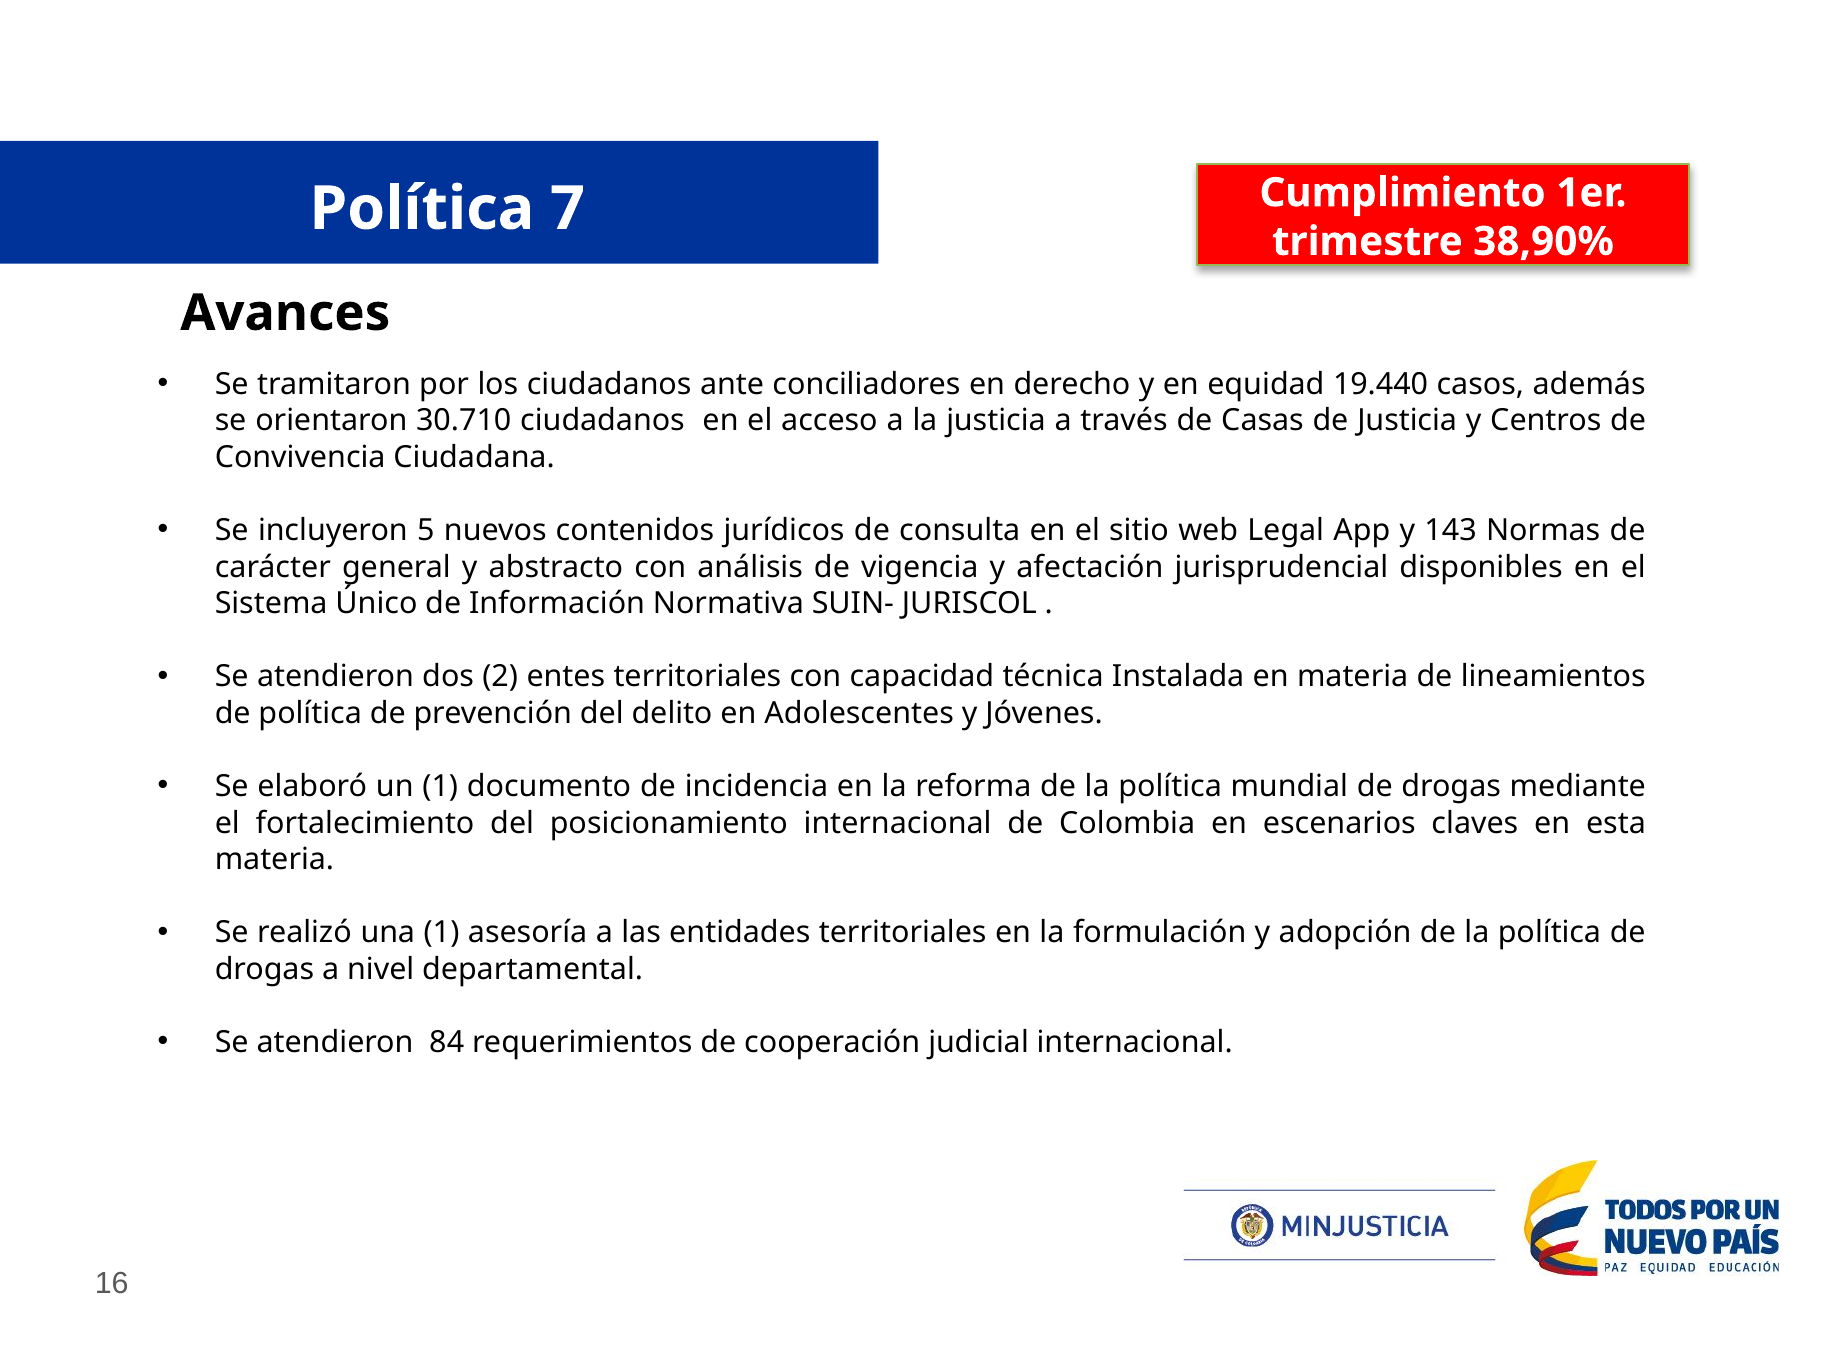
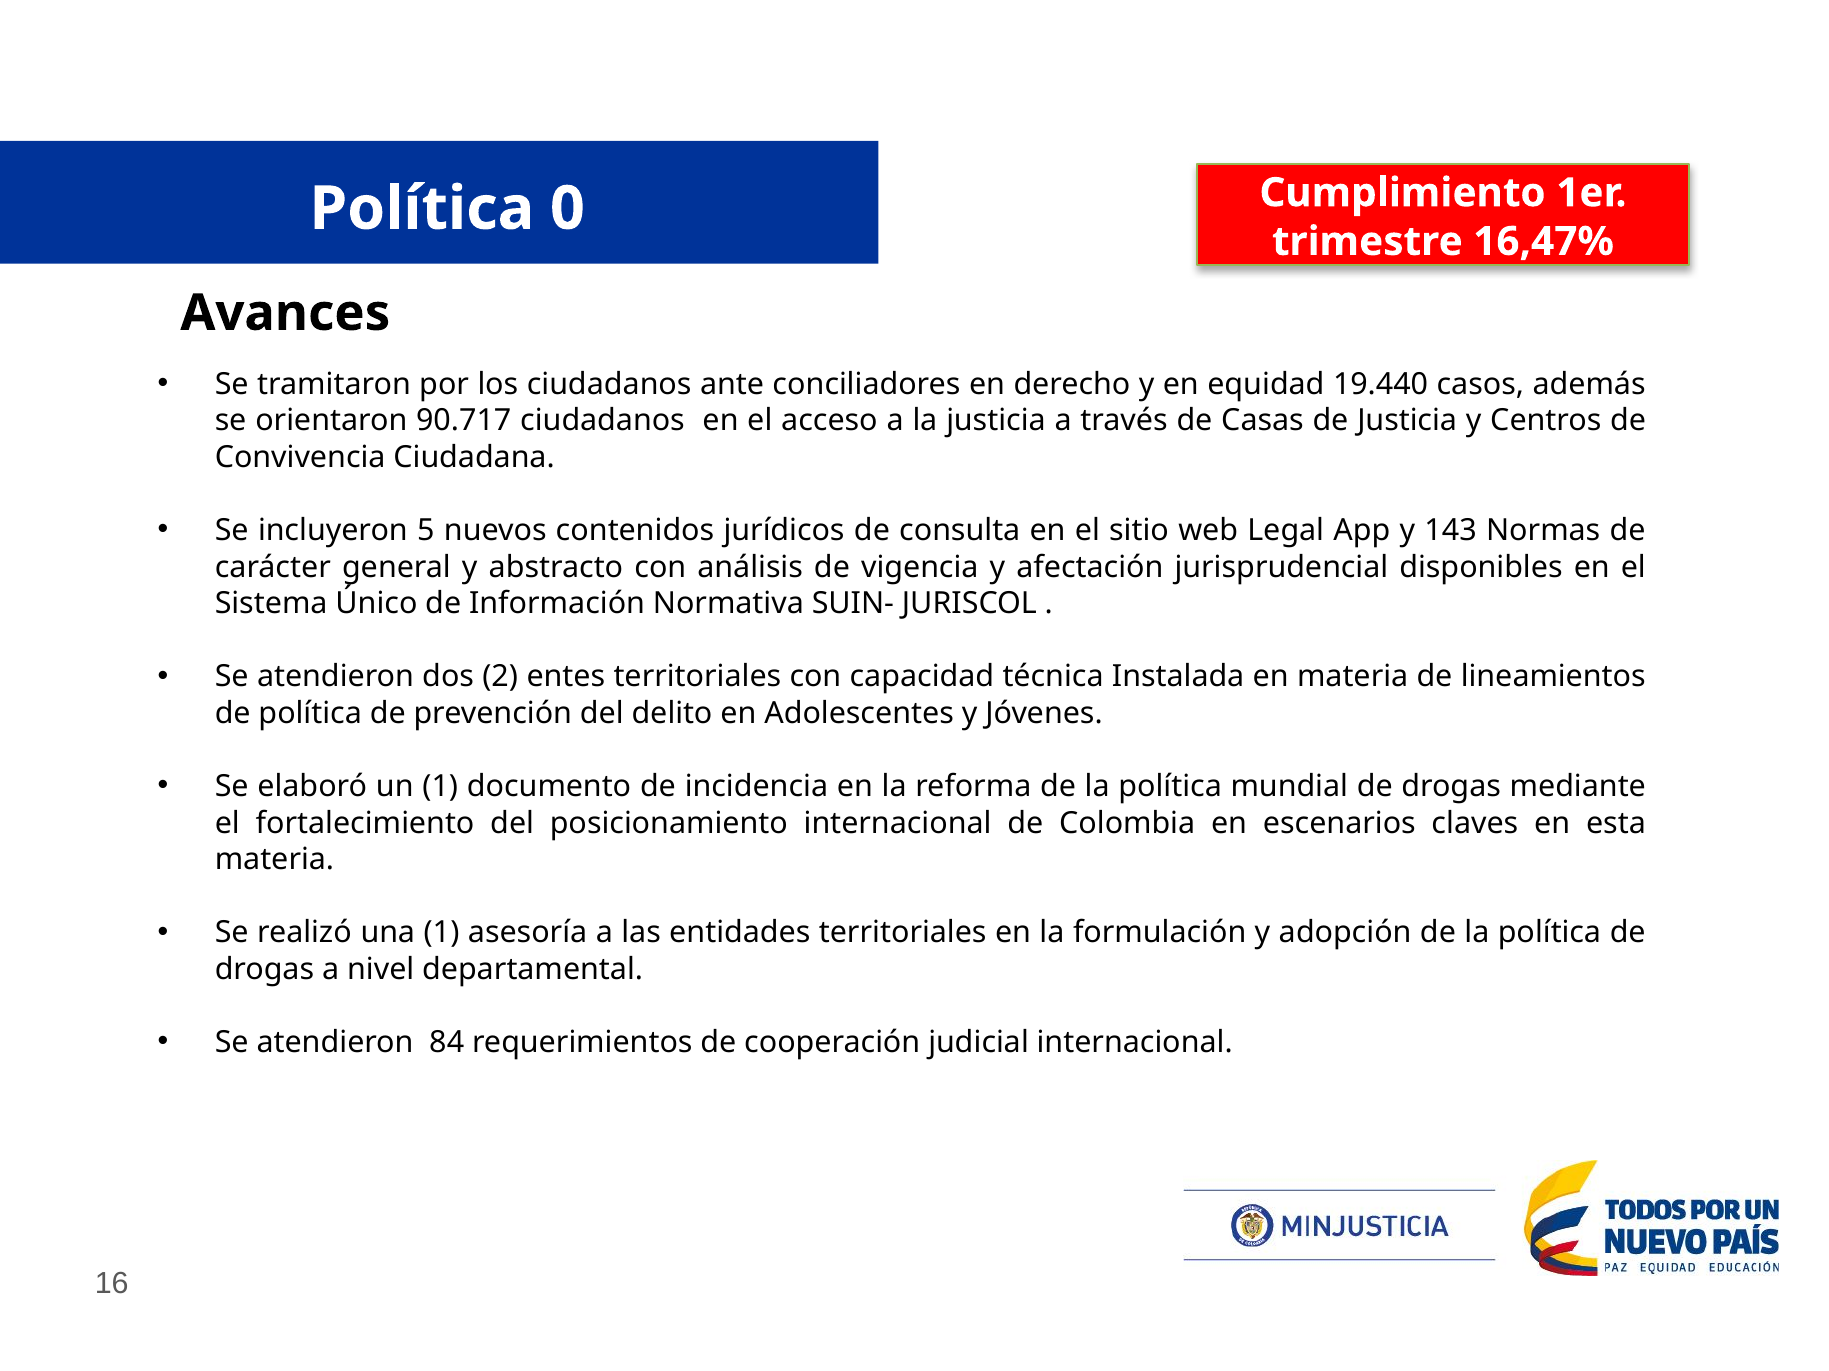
7: 7 -> 0 (567, 209)
38,90%: 38,90% -> 16,47% (1544, 242)
30.710: 30.710 -> 90.717 (464, 421)
